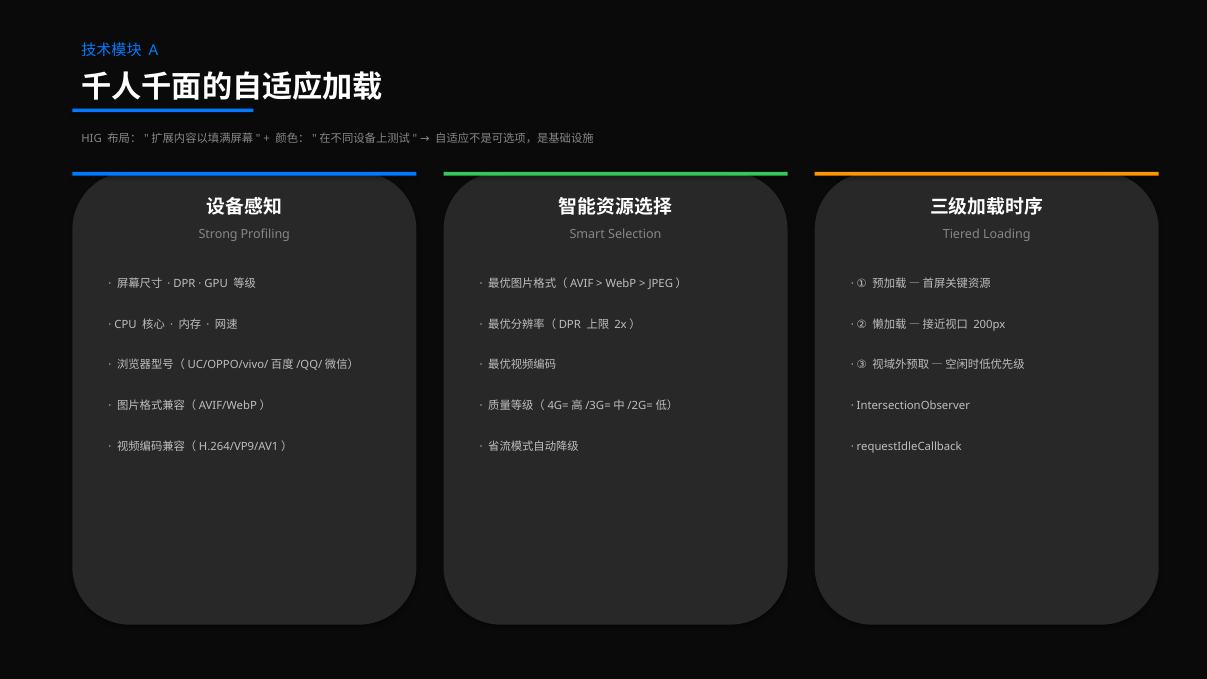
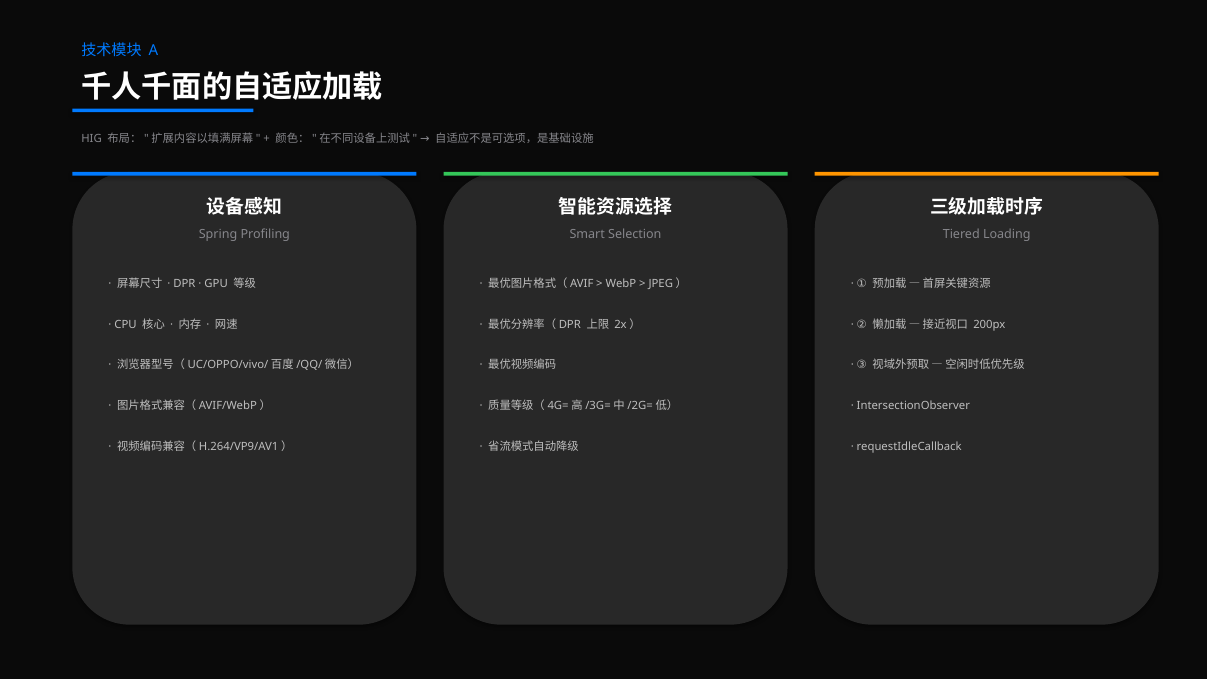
Strong: Strong -> Spring (218, 235)
